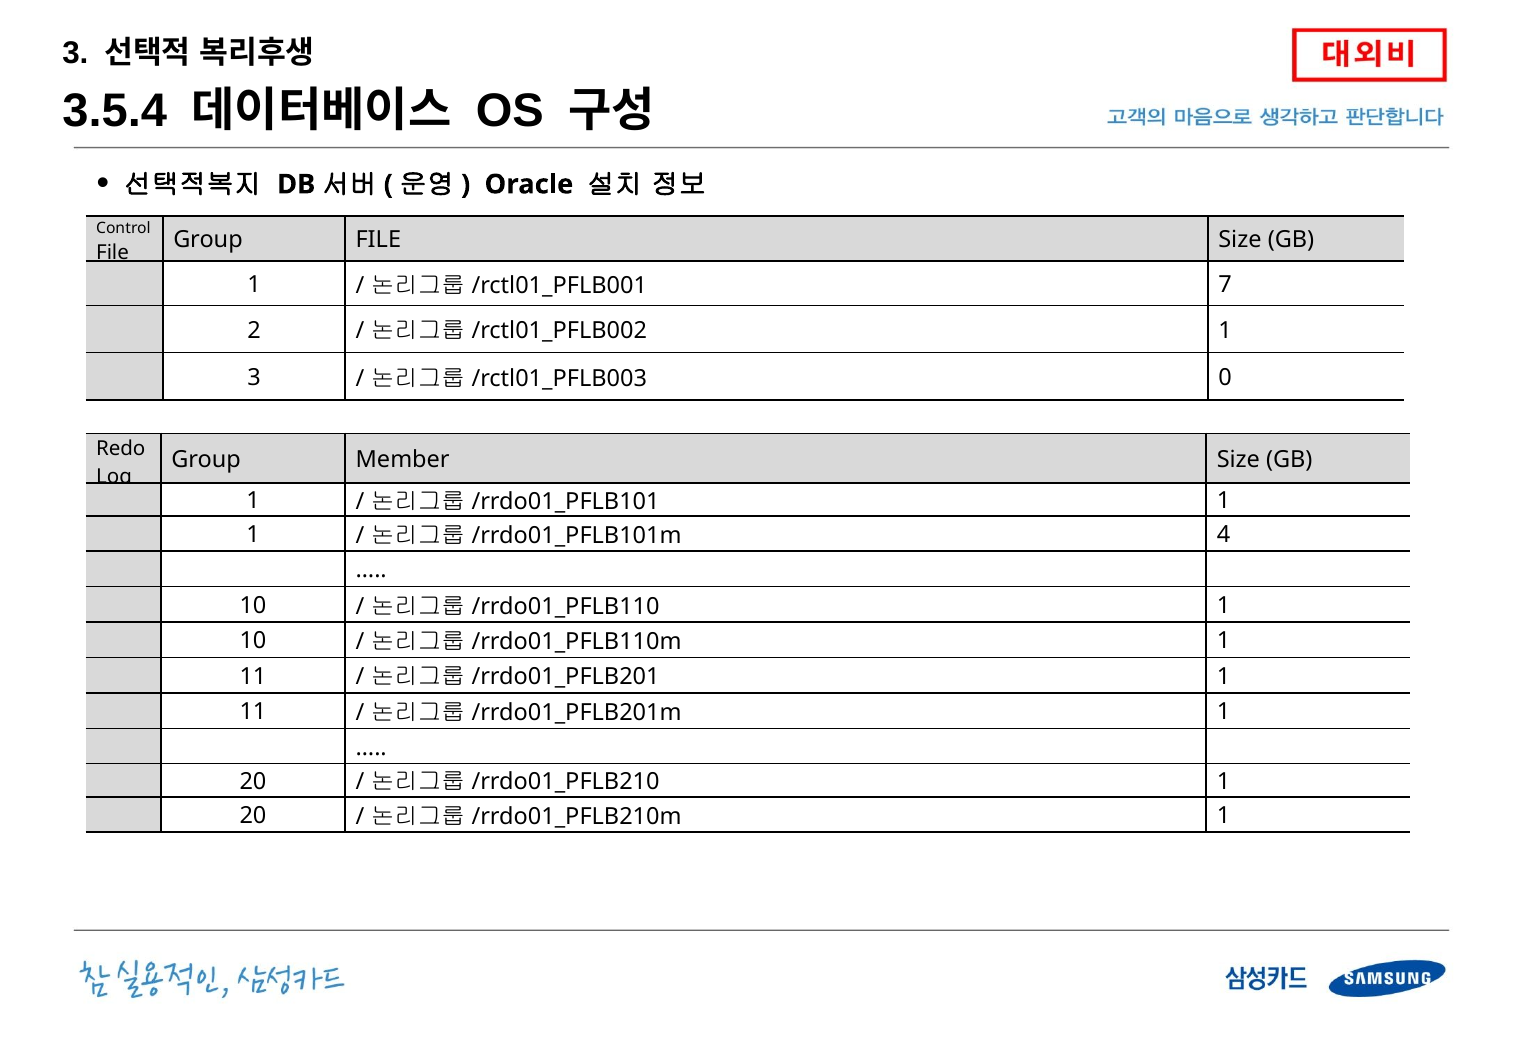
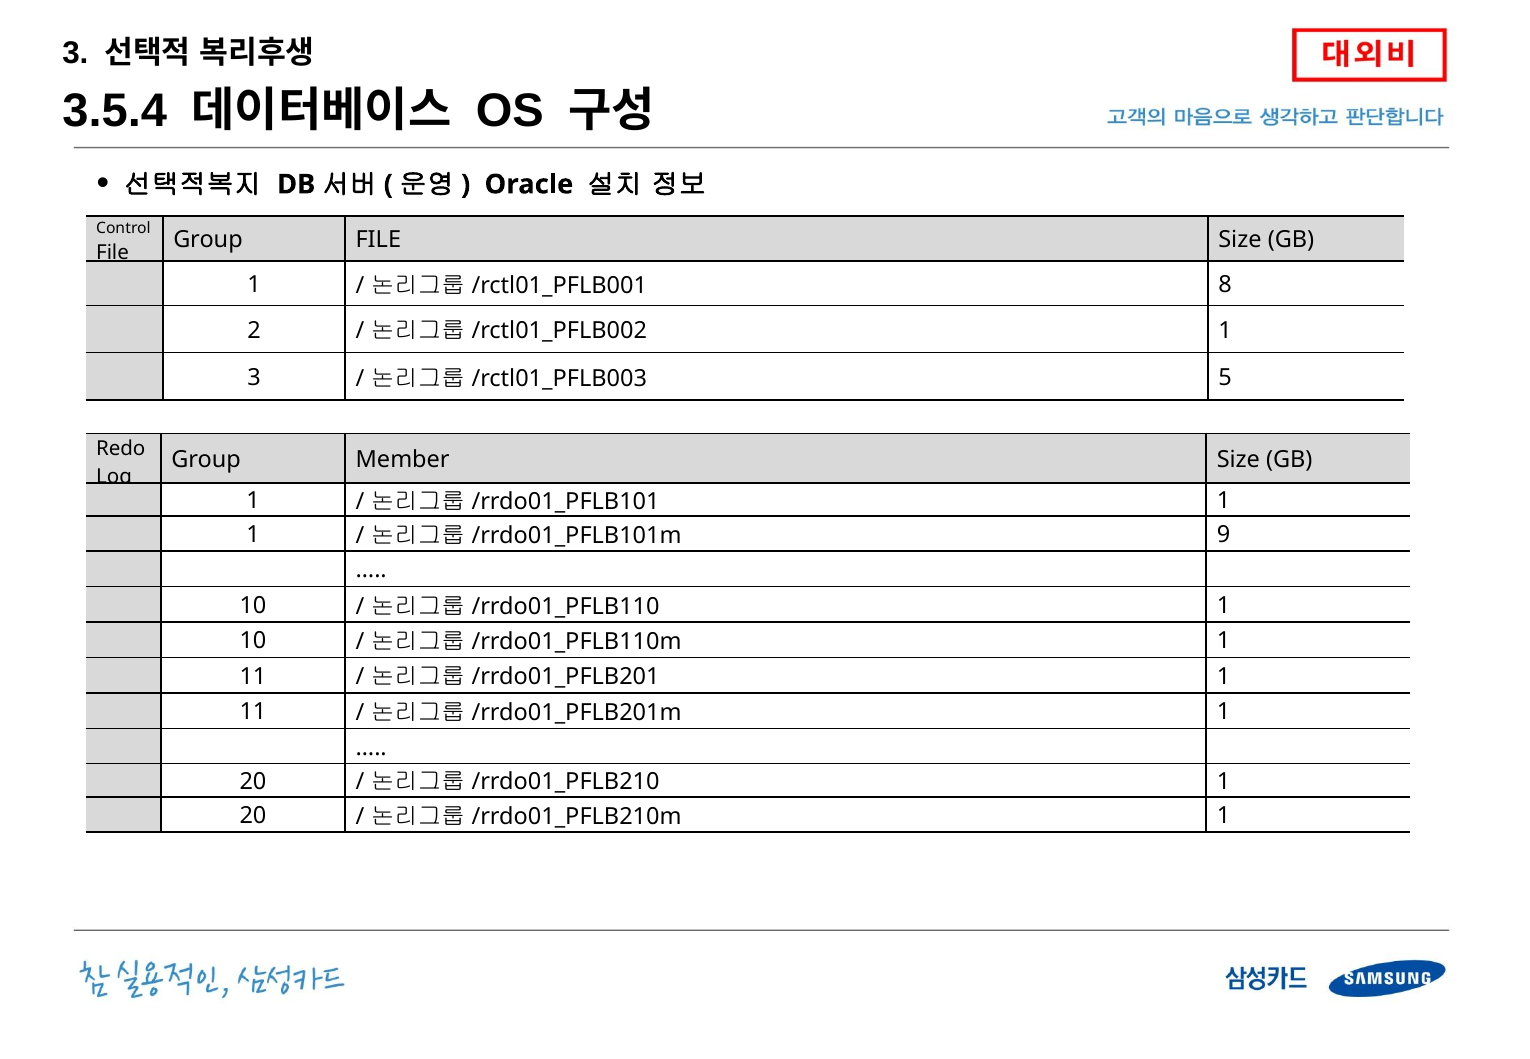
7: 7 -> 8 (1225, 285)
0: 0 -> 5 (1225, 378)
4: 4 -> 9 (1224, 535)
